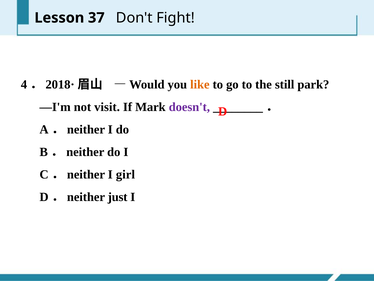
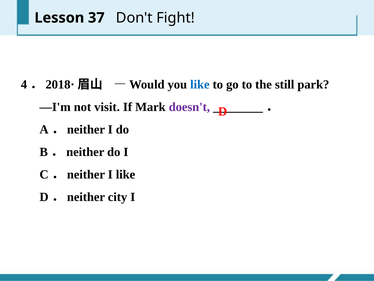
like colour: orange -> blue (200, 84)
I girl: girl -> like (126, 174)
just: just -> city (118, 197)
